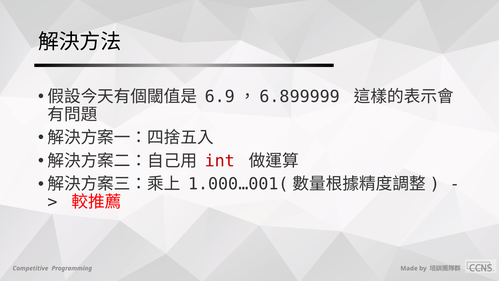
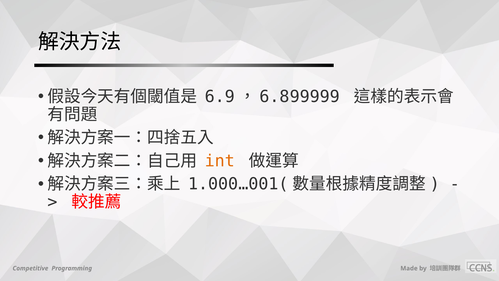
int colour: red -> orange (220, 161)
